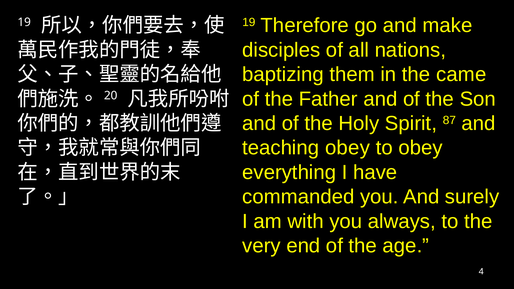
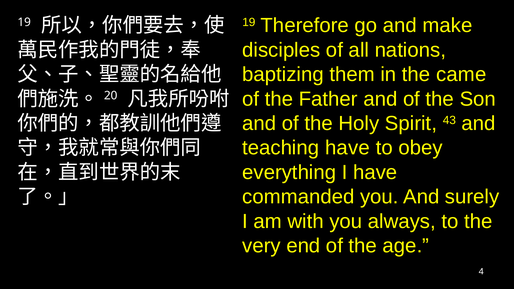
87: 87 -> 43 (449, 120)
teaching obey: obey -> have (347, 148)
